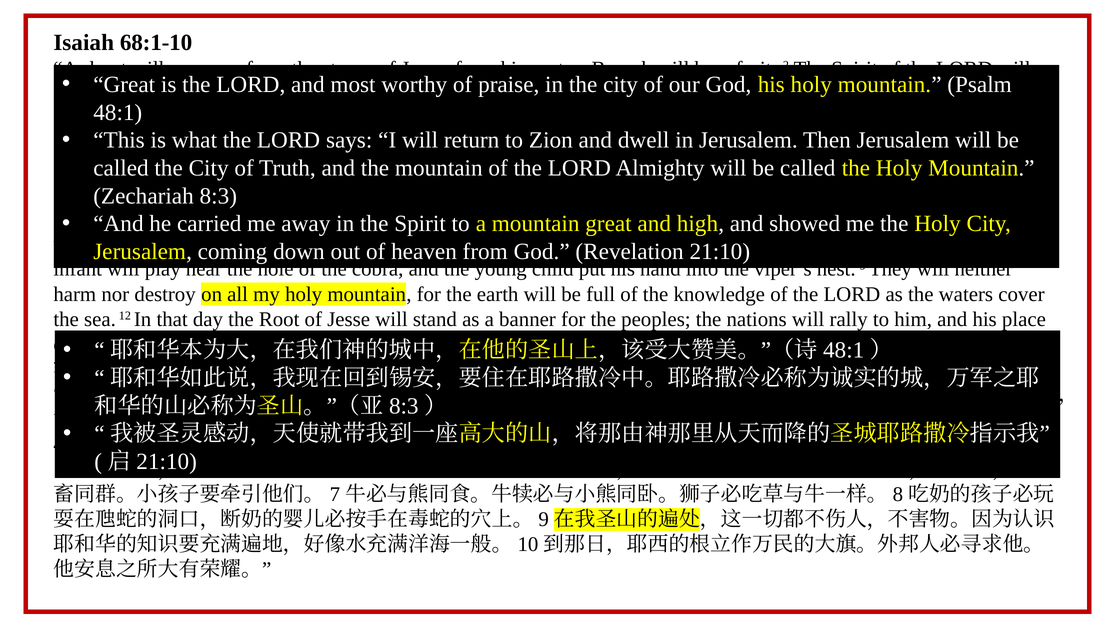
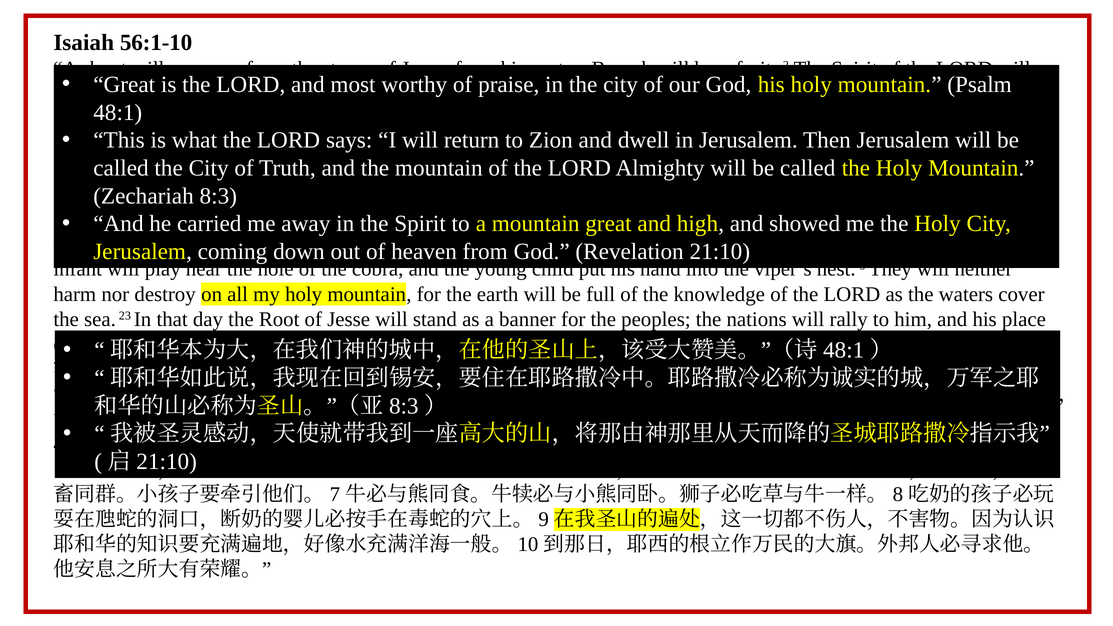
68:1-10: 68:1-10 -> 56:1-10 (156, 43)
12: 12 -> 23 (125, 316)
